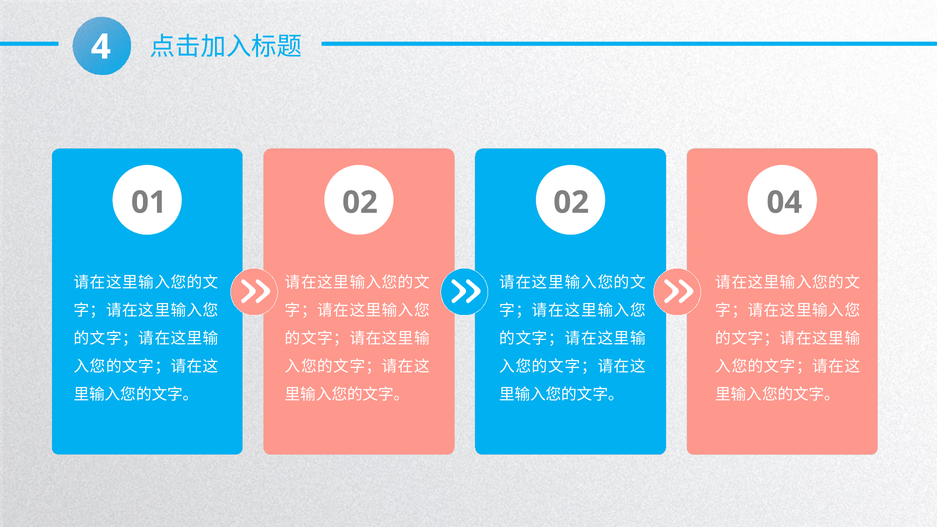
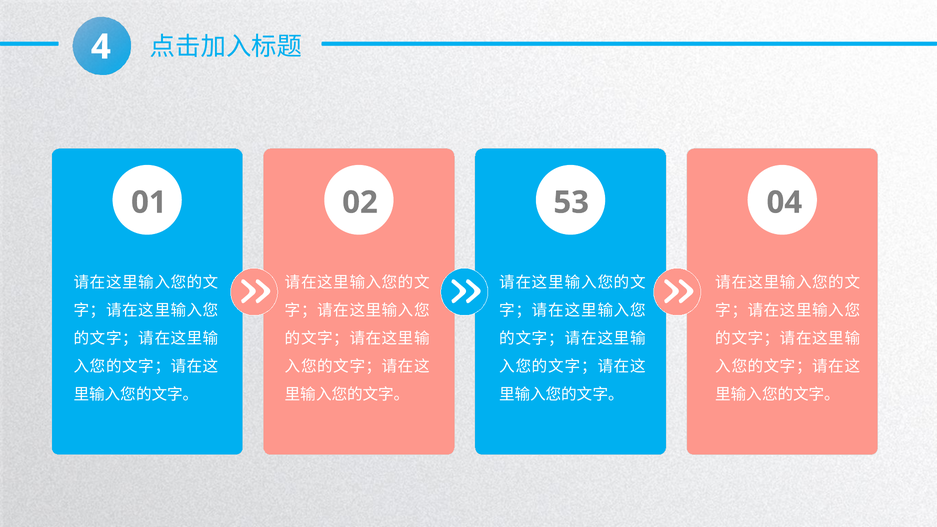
02 02: 02 -> 53 (571, 203)
